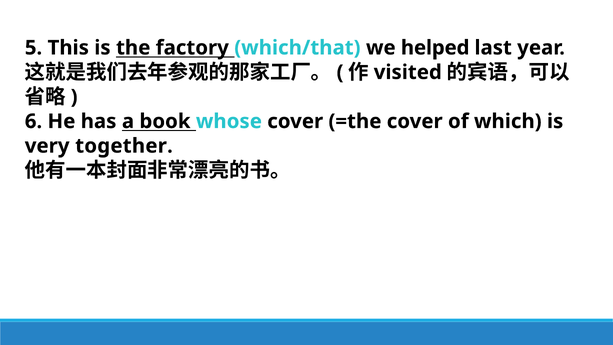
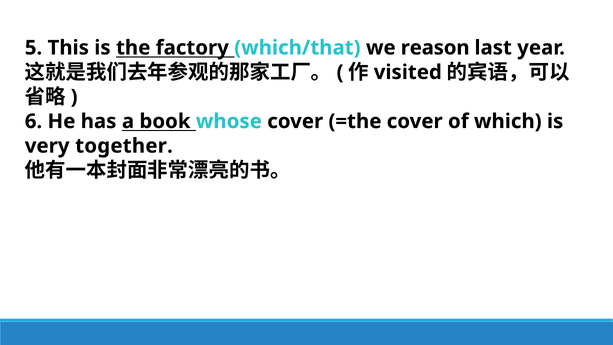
helped: helped -> reason (435, 48)
